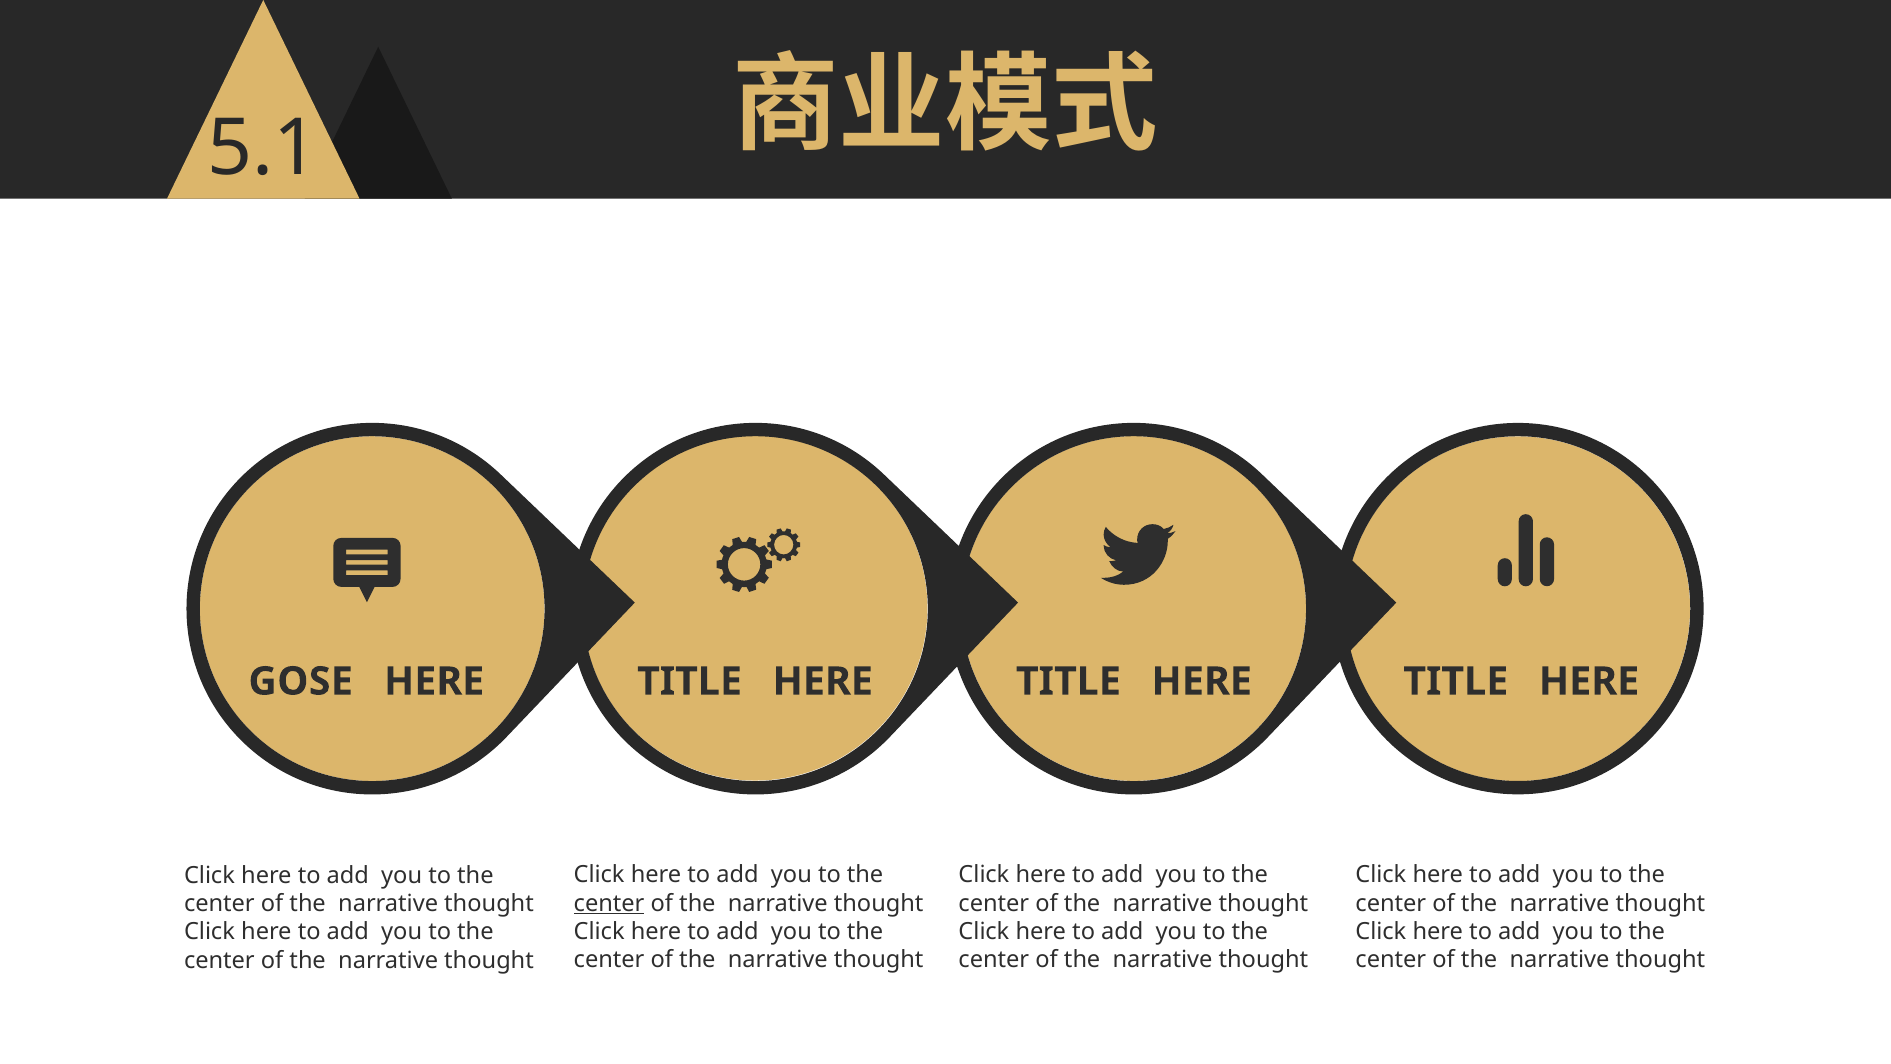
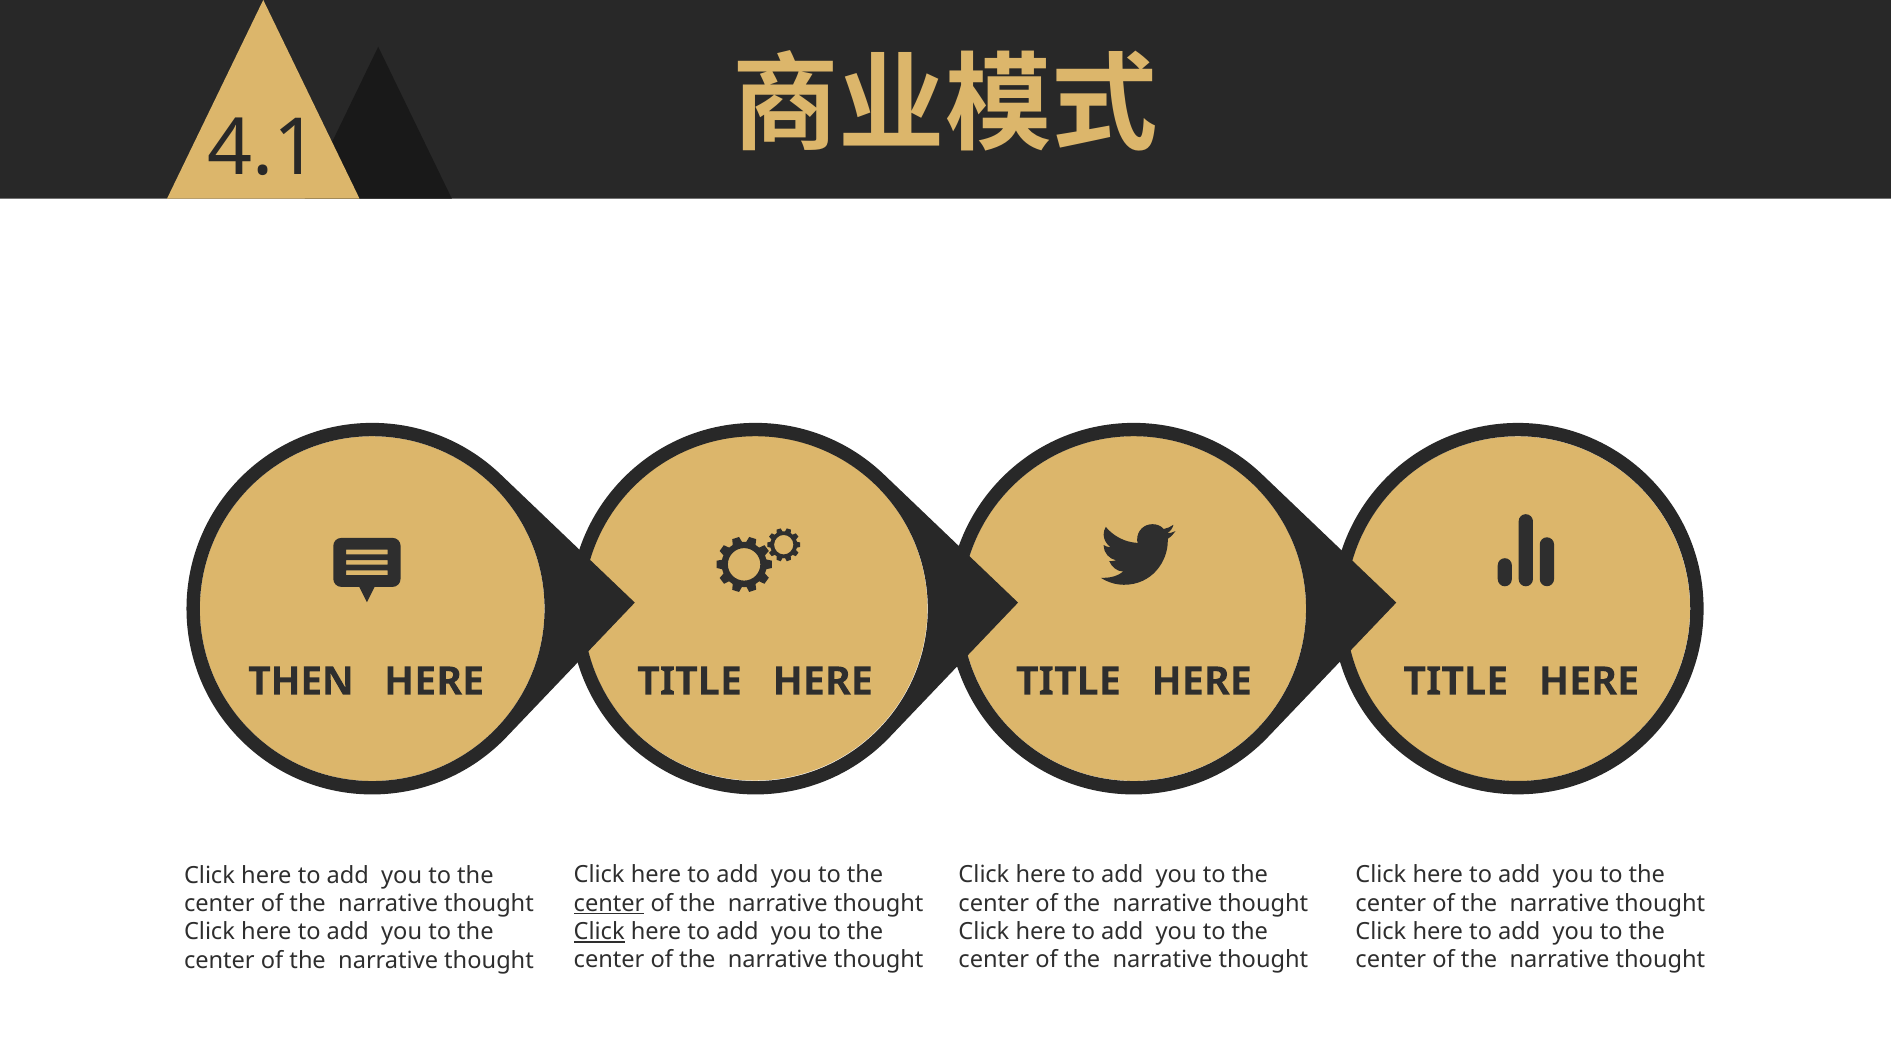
5.1: 5.1 -> 4.1 (263, 149)
GOSE: GOSE -> THEN (301, 681)
Click underline: none -> present (599, 931)
